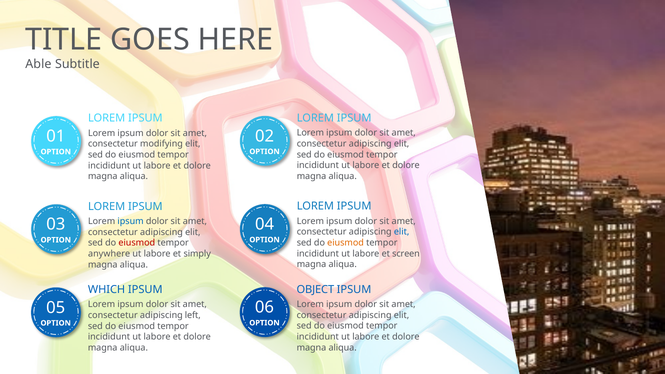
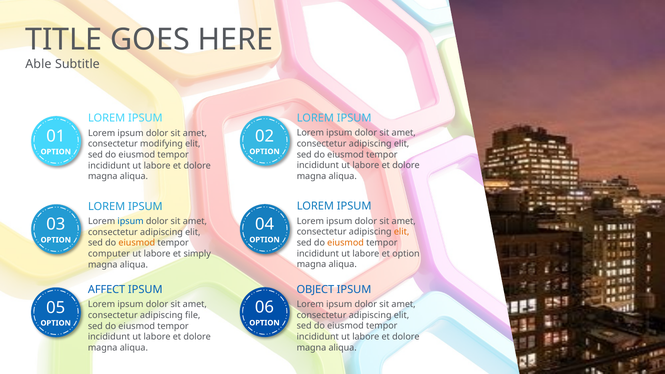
elit colour: blue -> orange (402, 232)
eiusmod colour: red -> orange (137, 243)
et screen: screen -> option (406, 254)
anywhere: anywhere -> computer (109, 254)
WHICH: WHICH -> AFFECT (107, 290)
left: left -> file (193, 315)
